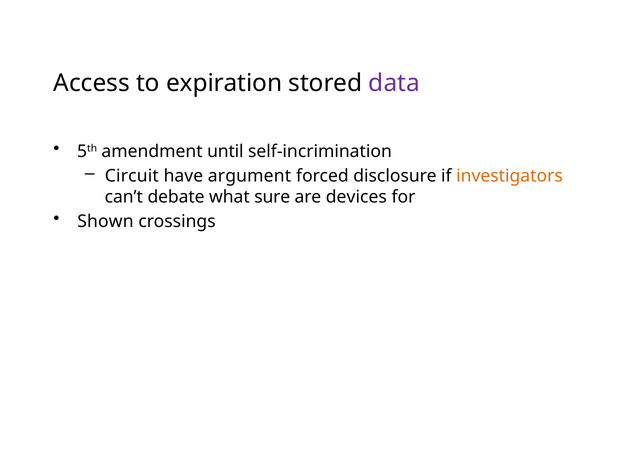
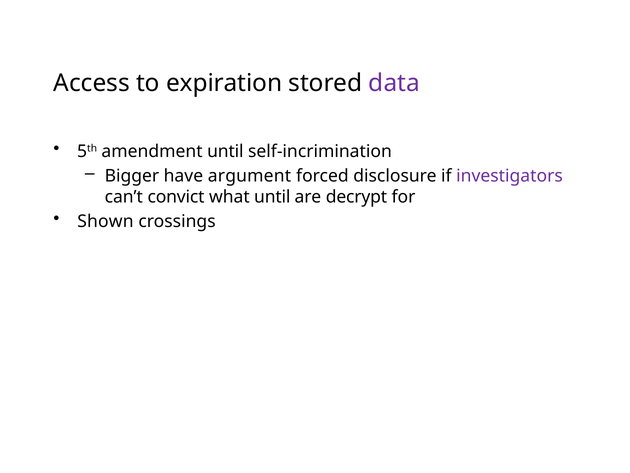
Circuit: Circuit -> Bigger (132, 176)
investigators colour: orange -> purple (509, 176)
debate: debate -> convict (176, 197)
what sure: sure -> until (272, 197)
devices: devices -> decrypt (356, 197)
